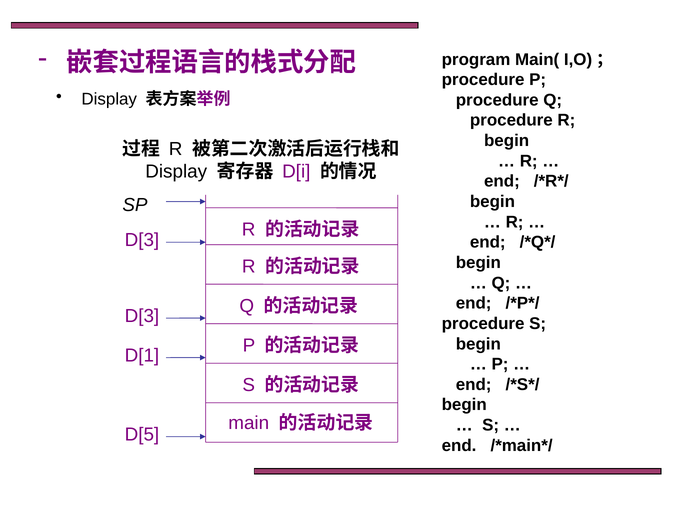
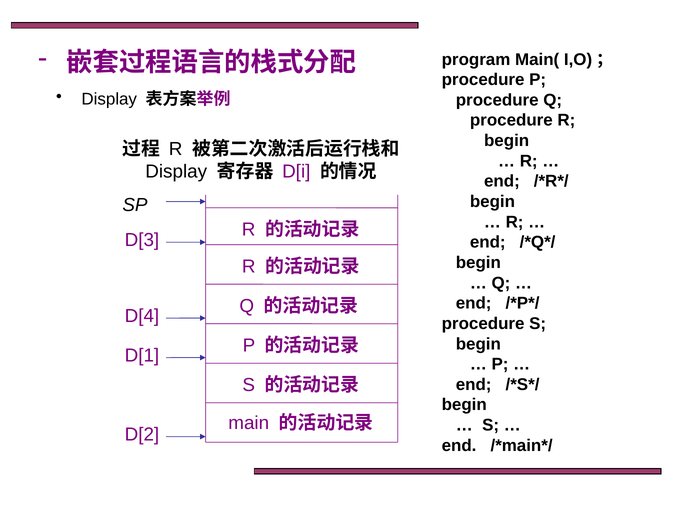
D[3: D[3 -> D[4 (142, 316)
D[5: D[5 -> D[2 (142, 435)
